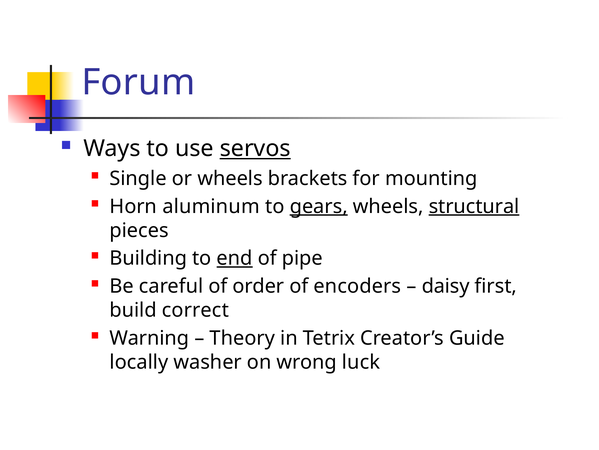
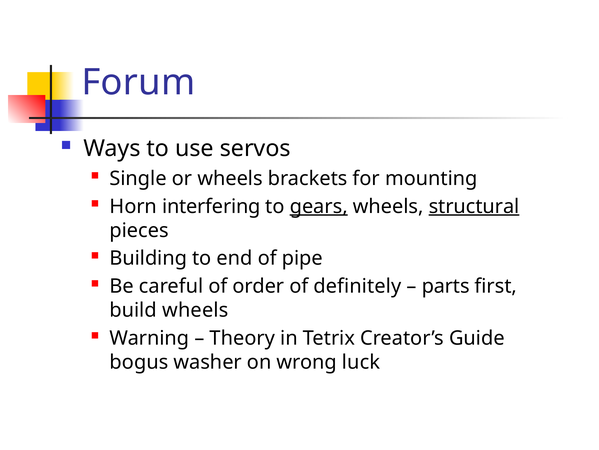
servos underline: present -> none (255, 148)
aluminum: aluminum -> interfering (211, 206)
end underline: present -> none (235, 258)
encoders: encoders -> definitely (357, 286)
daisy: daisy -> parts (446, 286)
build correct: correct -> wheels (195, 310)
locally: locally -> bogus (139, 362)
